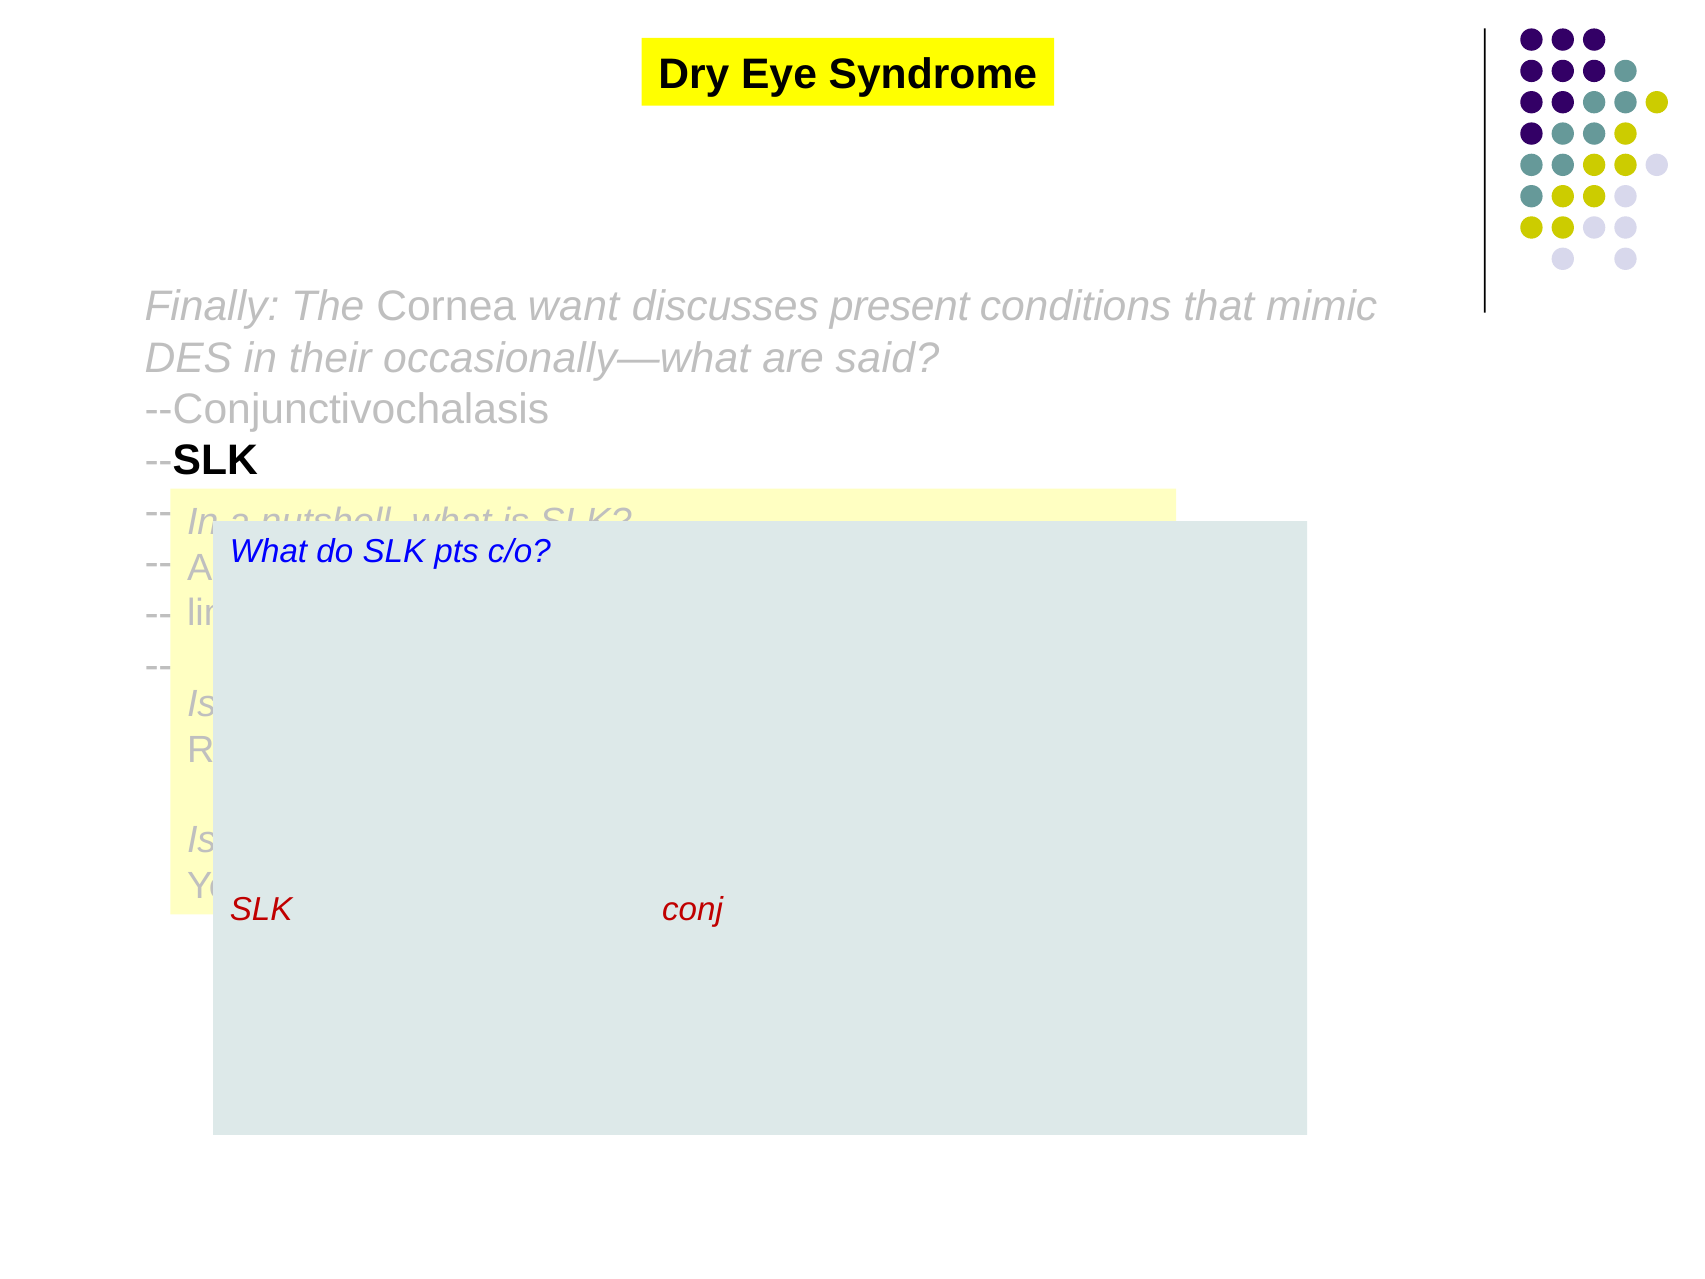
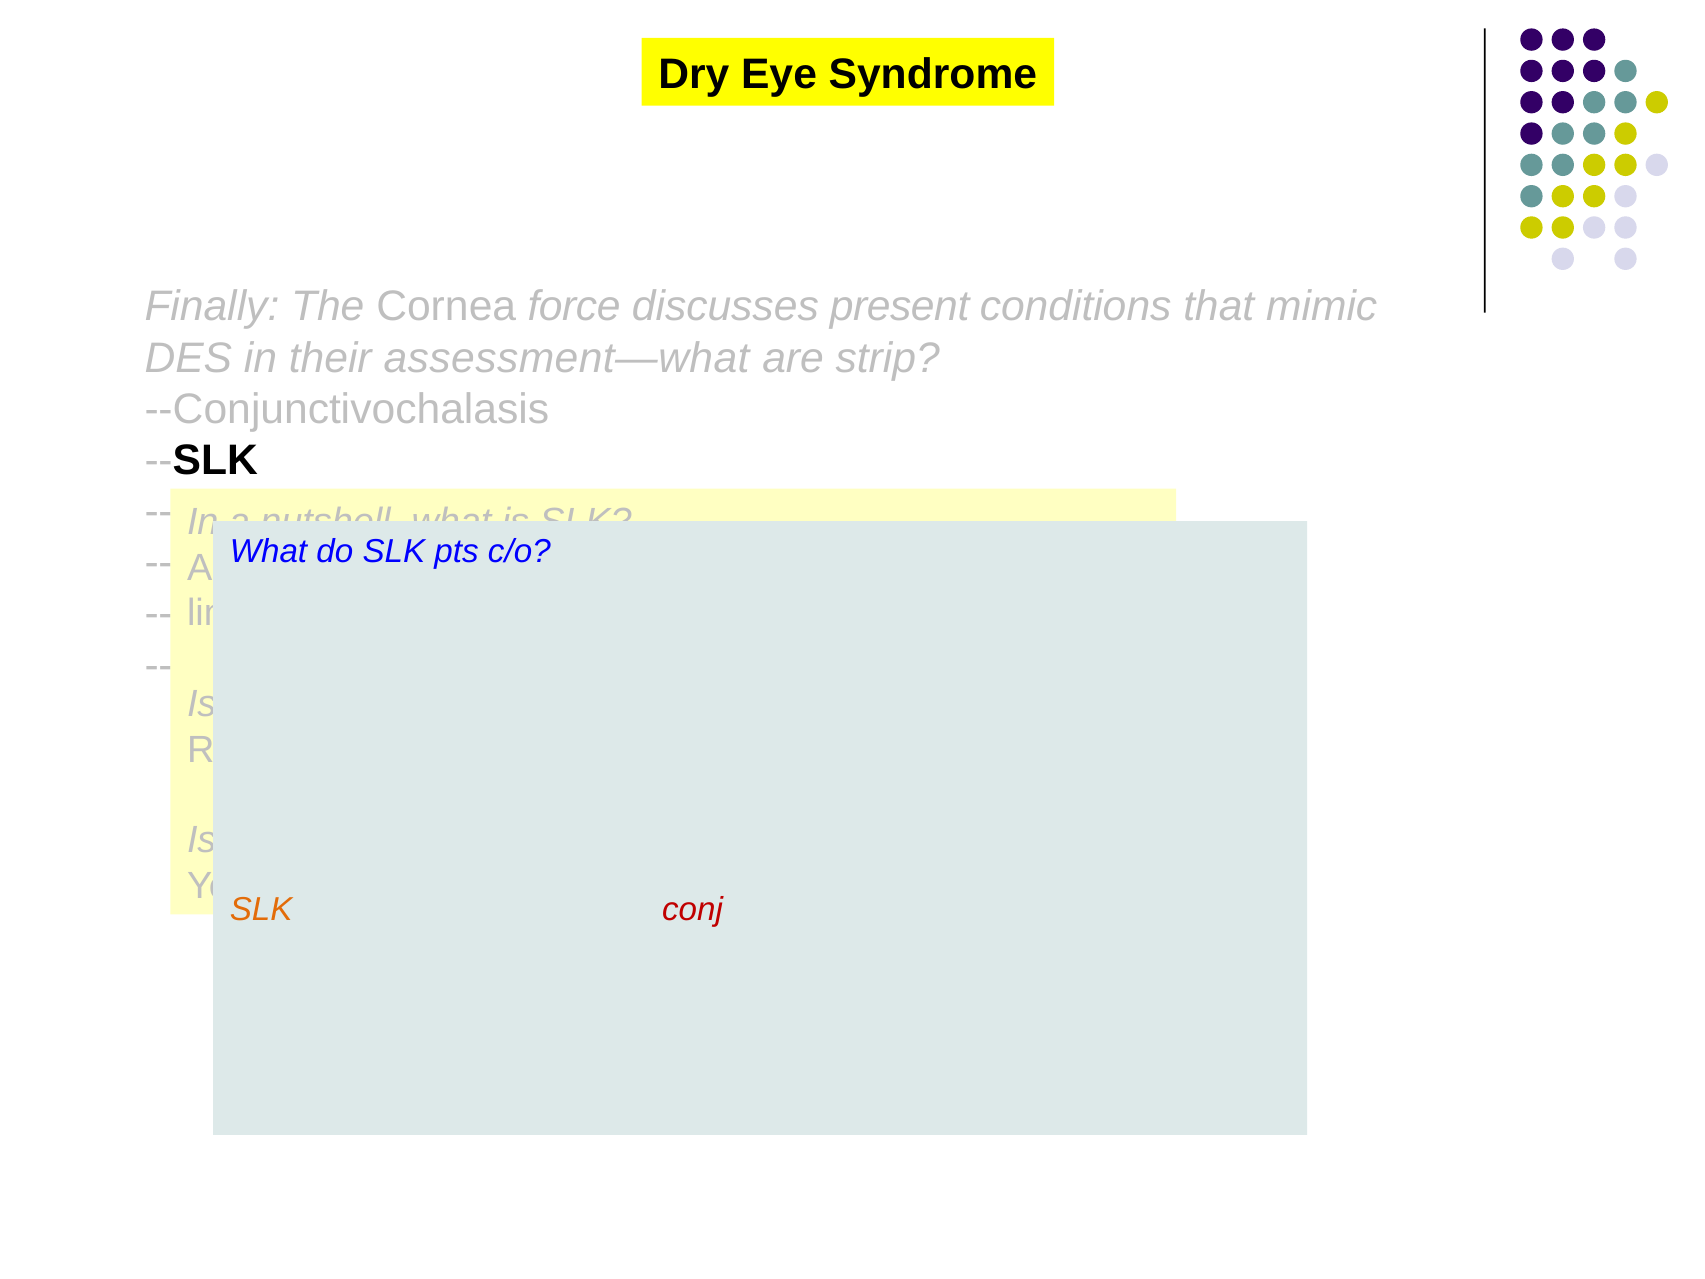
want: want -> force (574, 307)
occasionally—what: occasionally—what -> assessment—what (567, 358)
said: said -> strip (888, 358)
SLK colour: red -> orange (261, 910)
